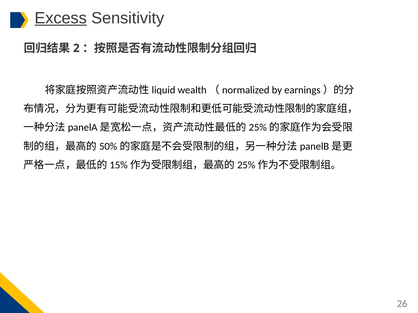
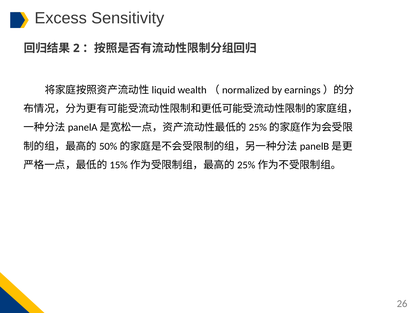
Excess underline: present -> none (61, 18)
